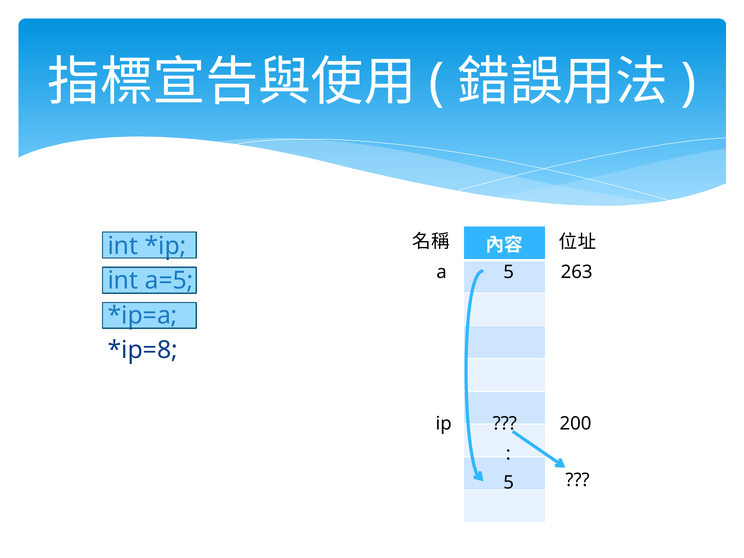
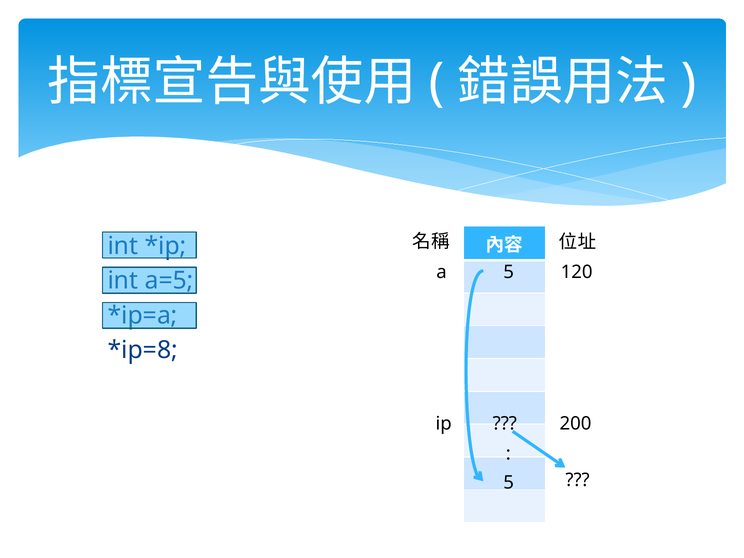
263: 263 -> 120 (577, 272)
